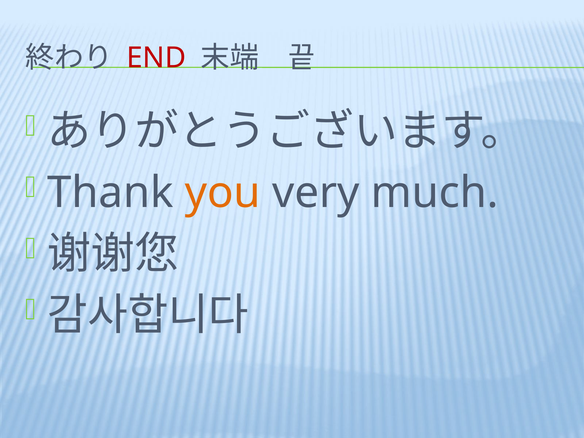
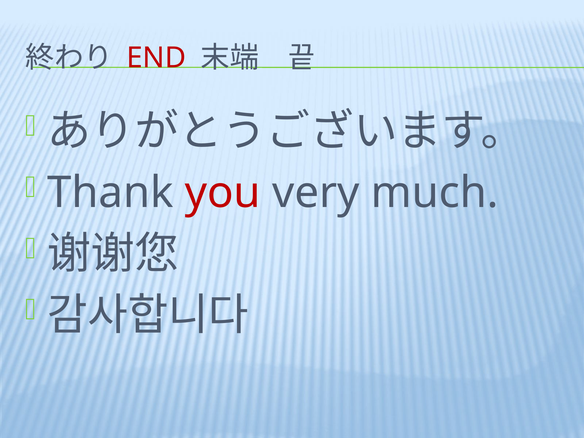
you colour: orange -> red (223, 193)
